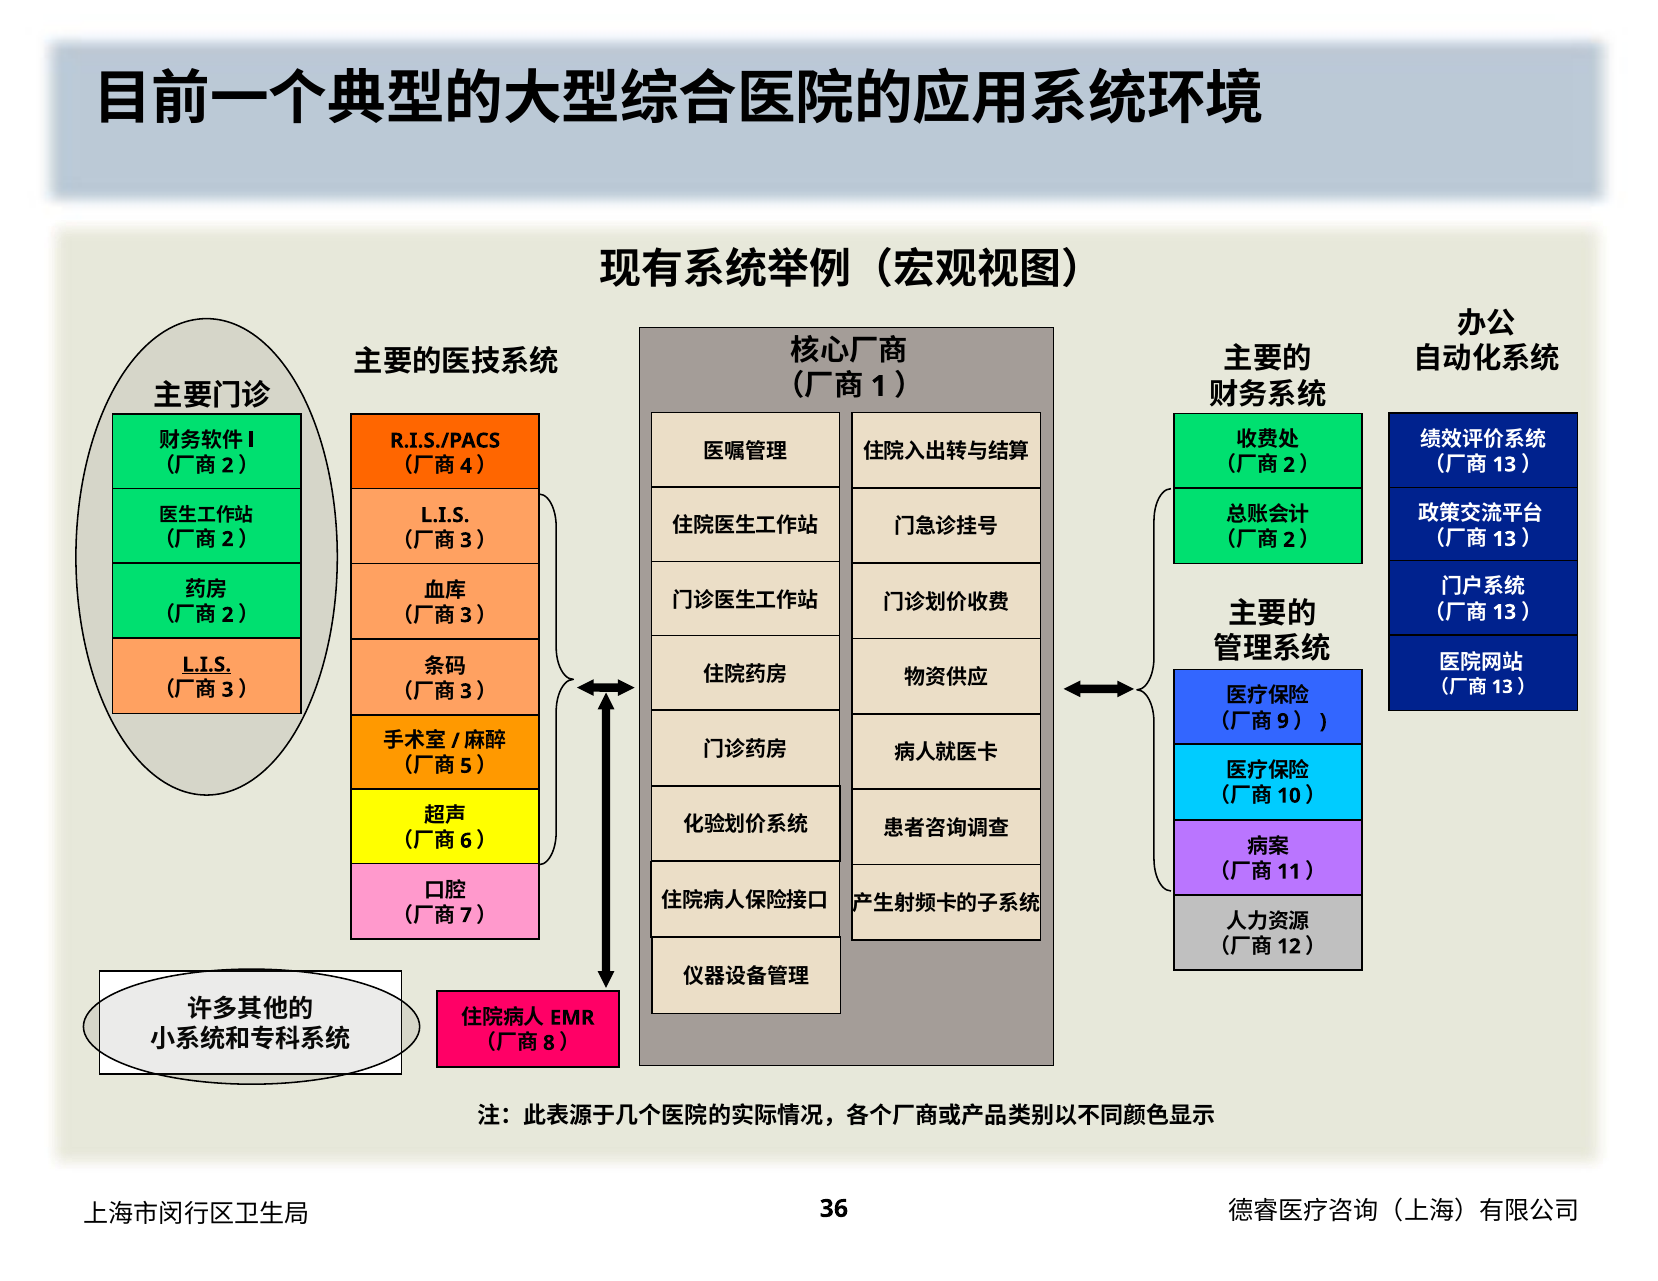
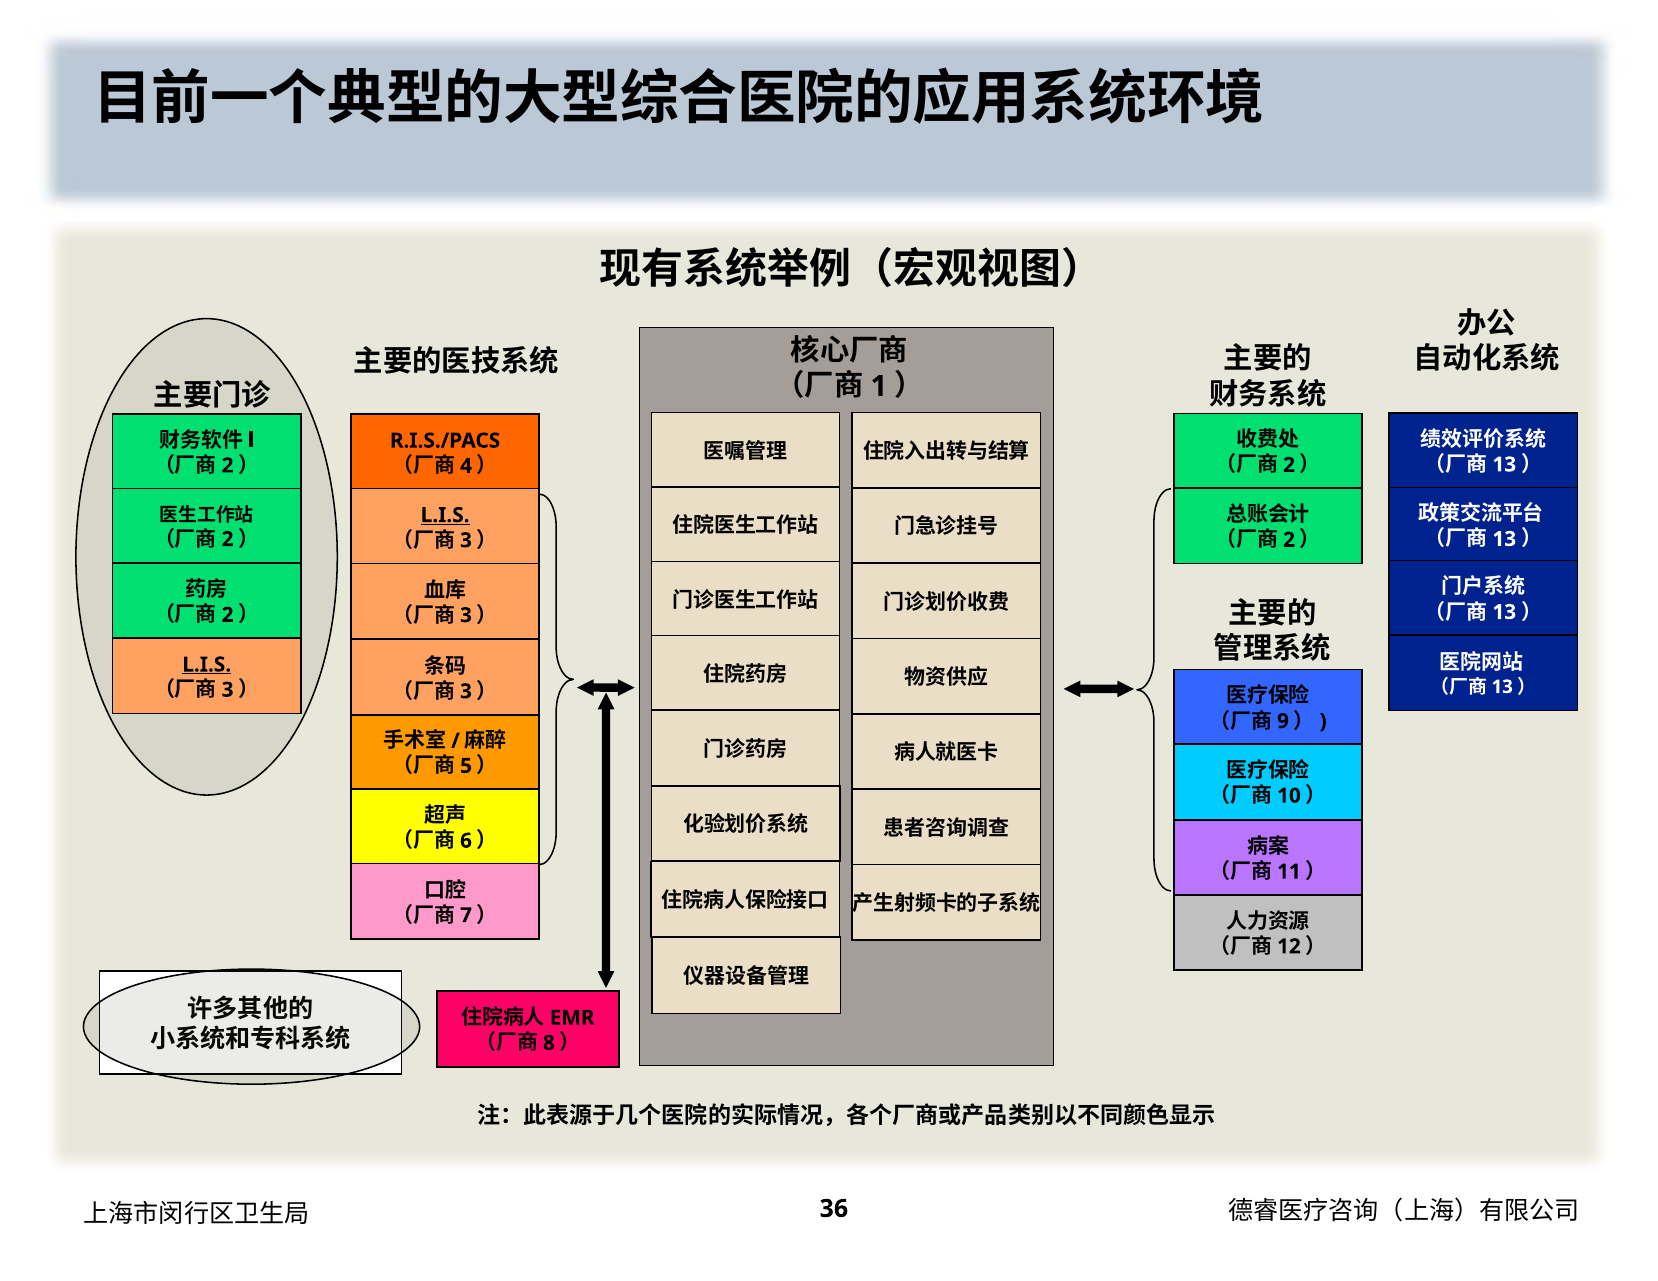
L.I.S underline: none -> present (445, 515)
